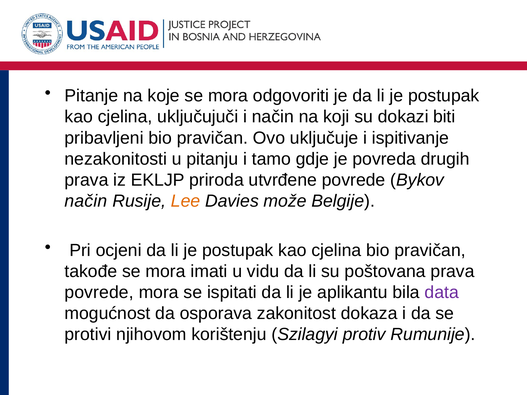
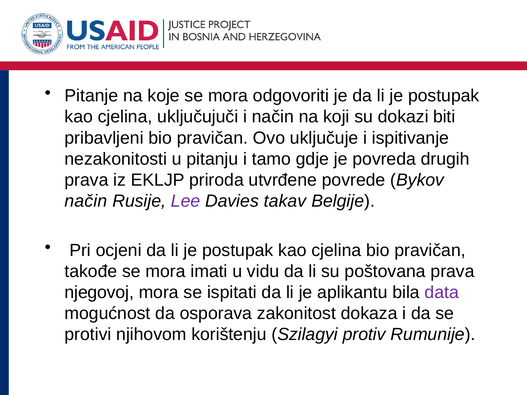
Lee colour: orange -> purple (186, 201)
može: može -> takav (285, 201)
povrede: povrede -> njegovoj (99, 293)
